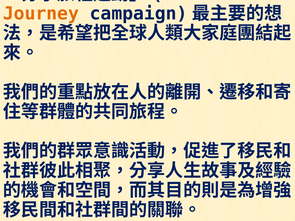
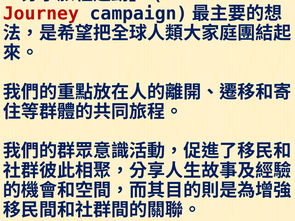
Journey colour: orange -> red (41, 14)
